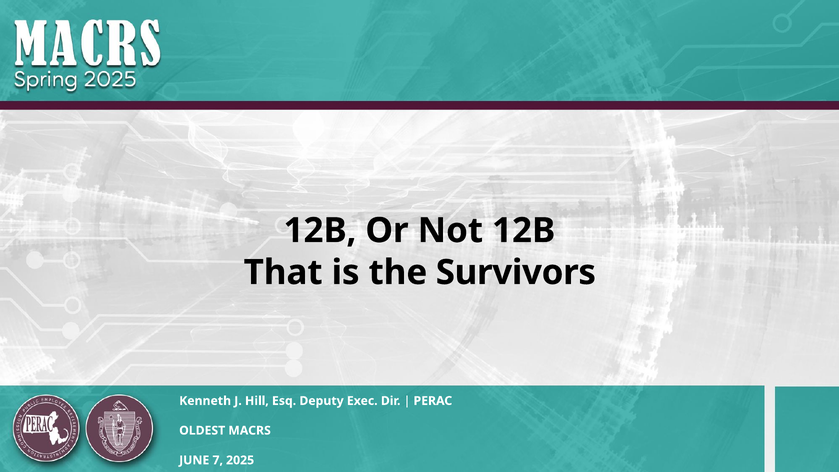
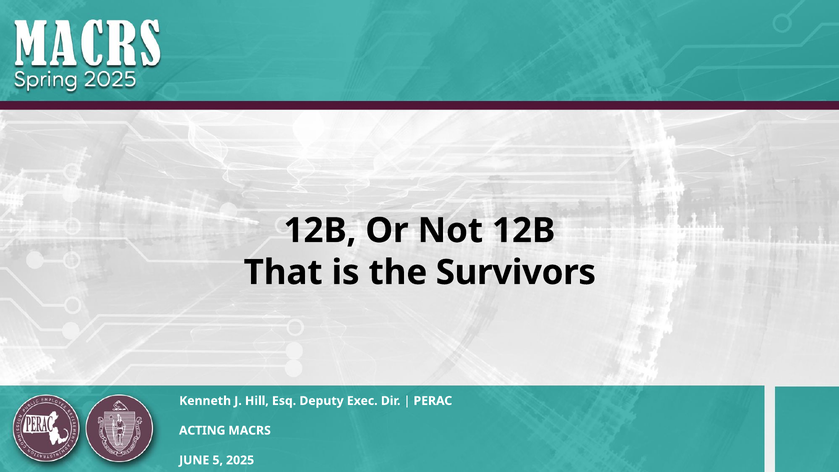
OLDEST: OLDEST -> ACTING (202, 430)
7: 7 -> 5 (218, 460)
